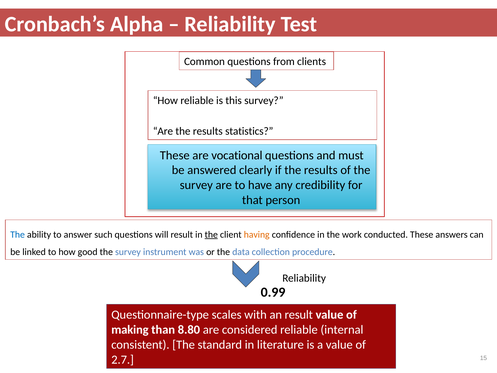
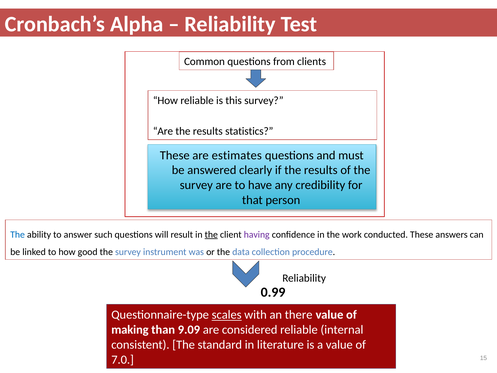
vocational: vocational -> estimates (237, 155)
having colour: orange -> purple (257, 234)
scales underline: none -> present (227, 315)
an result: result -> there (299, 315)
8.80: 8.80 -> 9.09 (189, 330)
2.7: 2.7 -> 7.0 (123, 359)
